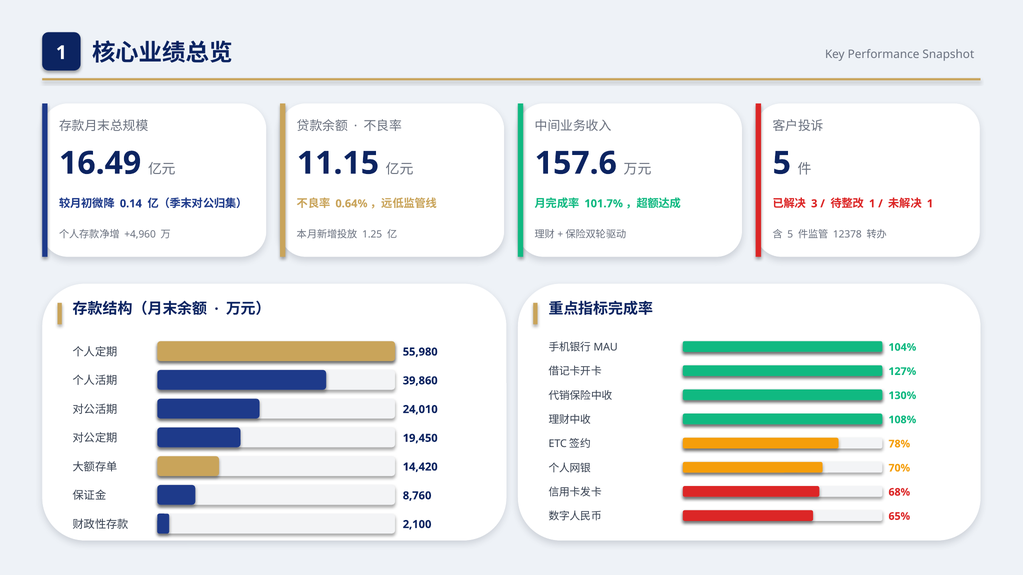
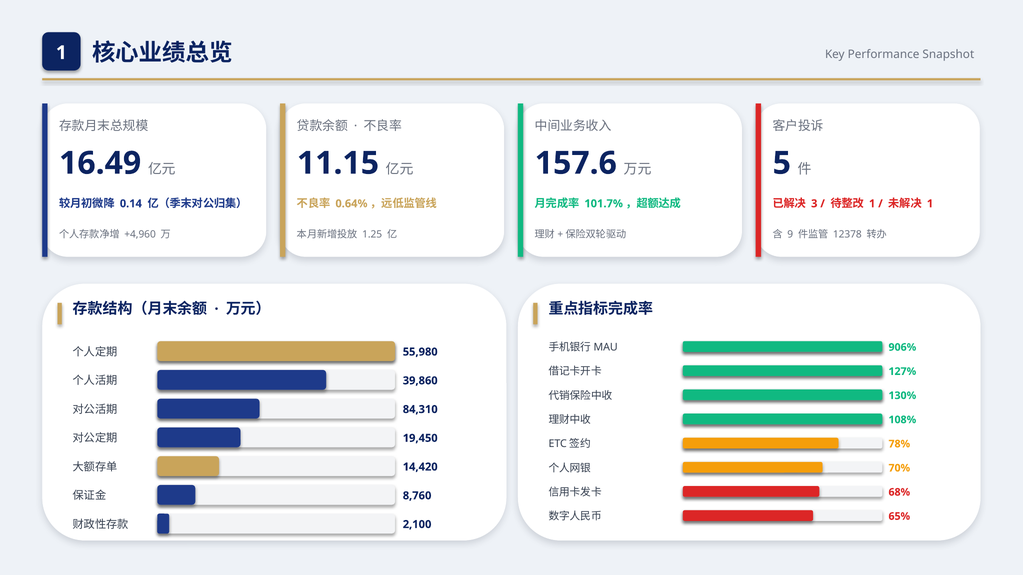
5: 5 -> 9 (790, 235)
104%: 104% -> 906% (902, 348)
24,010: 24,010 -> 84,310 (420, 410)
